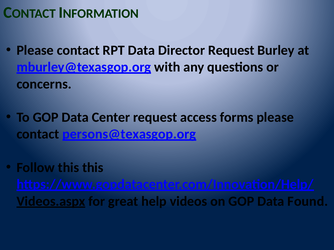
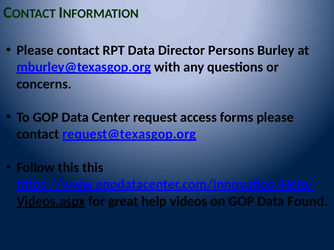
Director Request: Request -> Persons (231, 50)
persons@texasgop.org: persons@texasgop.org -> request@texasgop.org (129, 134)
